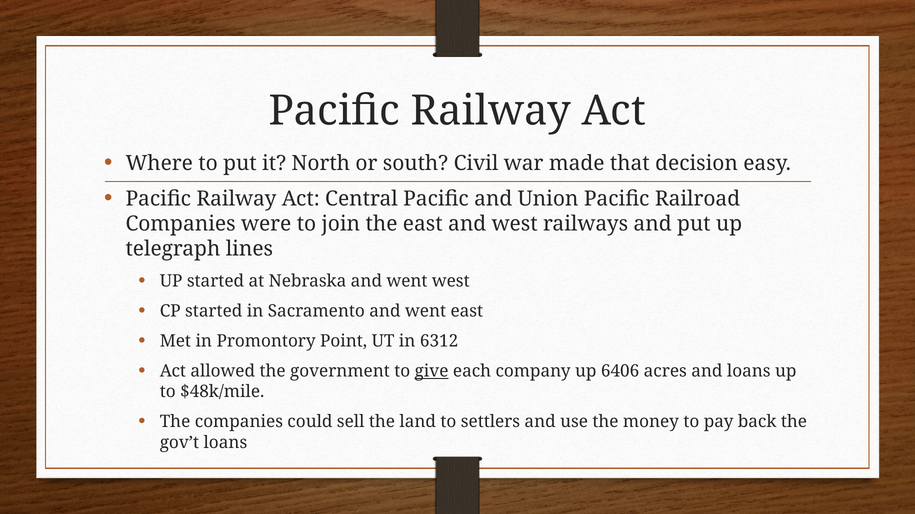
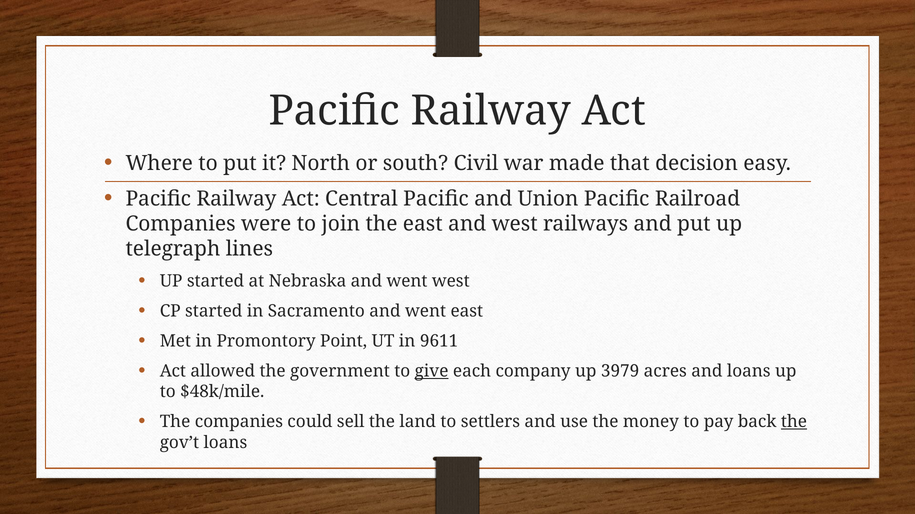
6312: 6312 -> 9611 (439, 342)
6406: 6406 -> 3979 (620, 372)
the underline: none -> present (794, 422)
